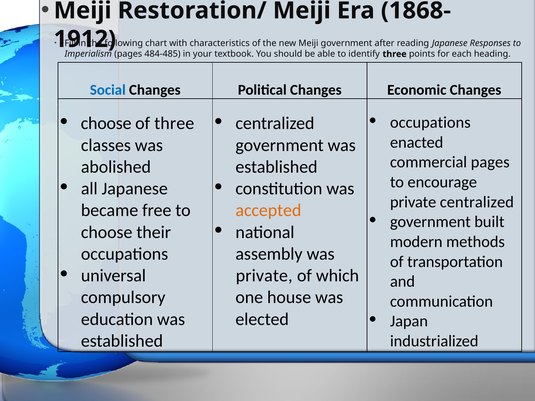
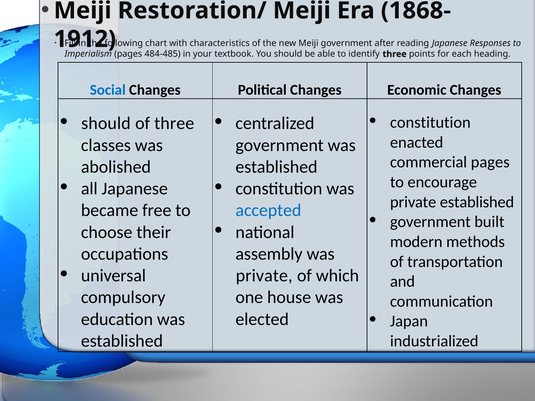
occupations: occupations -> constitution (430, 123)
choose: choose -> should (106, 124)
private centralized: centralized -> established (477, 202)
accepted colour: orange -> blue (268, 211)
